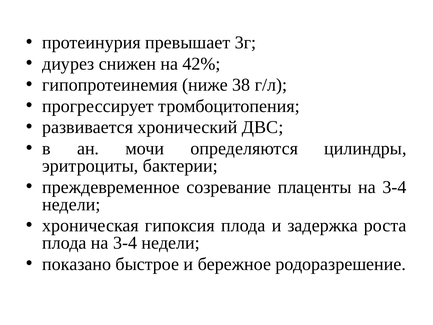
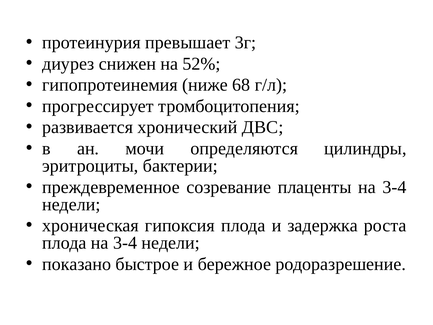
42%: 42% -> 52% (202, 64)
38: 38 -> 68 (241, 85)
